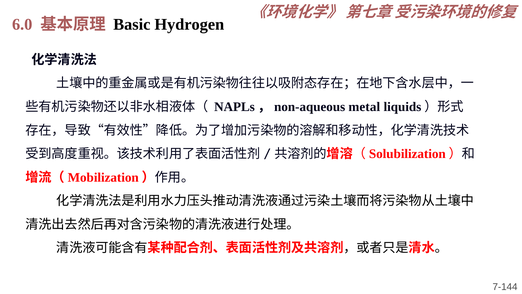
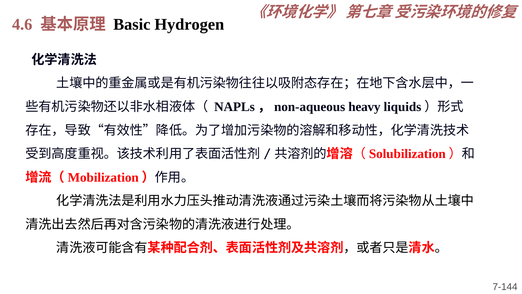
6.0: 6.0 -> 4.6 (22, 25)
metal: metal -> heavy (364, 107)
